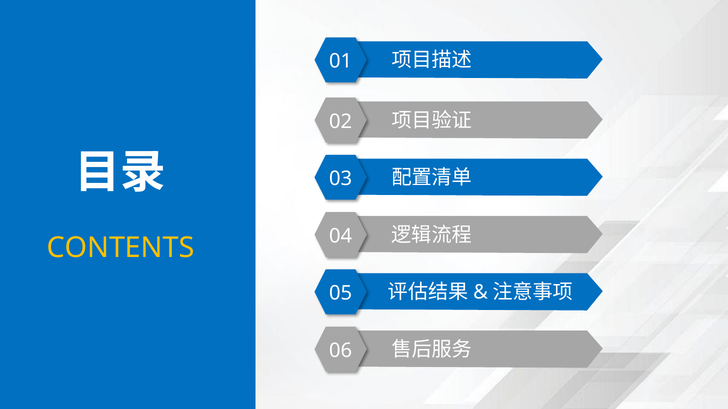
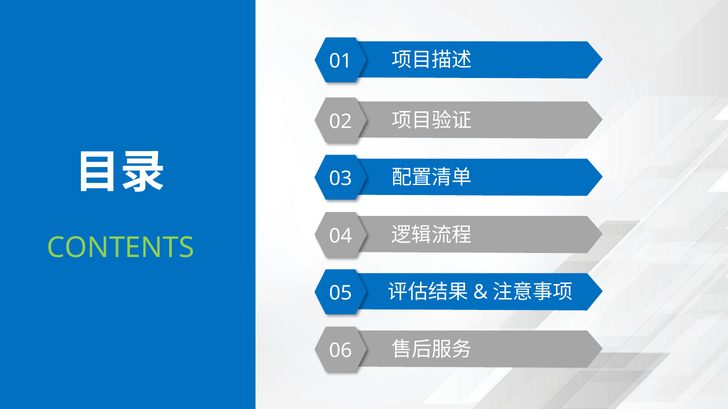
CONTENTS colour: yellow -> light green (121, 248)
